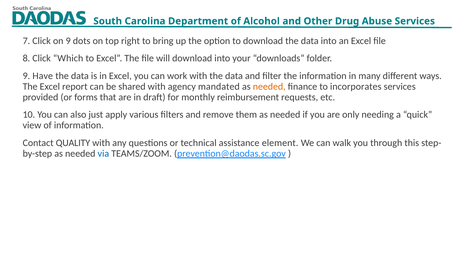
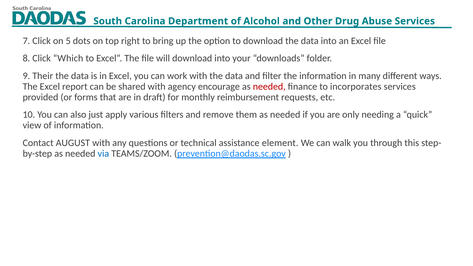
on 9: 9 -> 5 (68, 41)
Have: Have -> Their (43, 76)
mandated: mandated -> encourage (219, 87)
needed colour: orange -> red (269, 87)
QUALITY: QUALITY -> AUGUST (73, 143)
